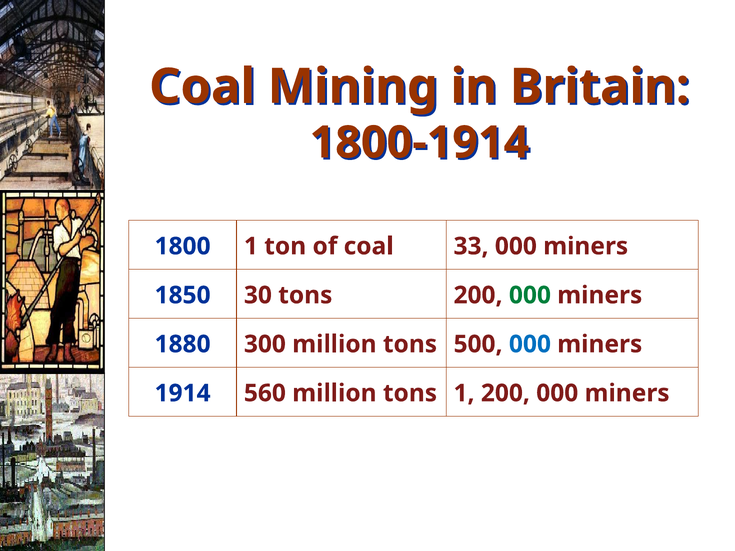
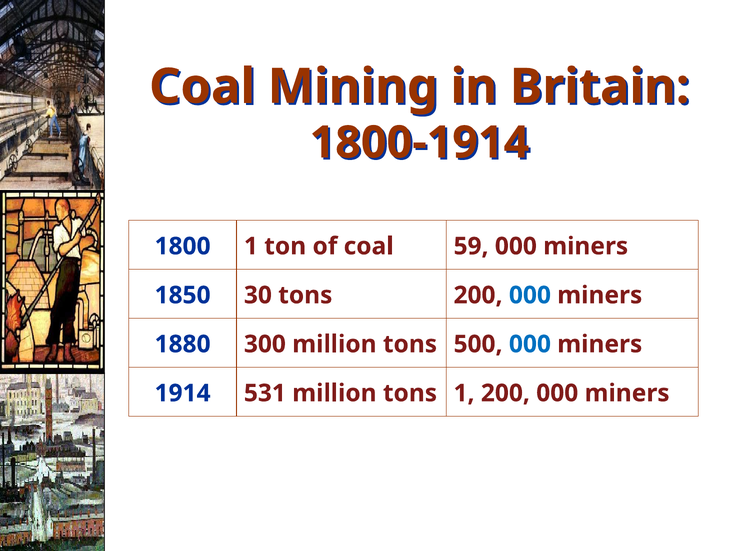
33: 33 -> 59 (471, 246)
000 colour: green -> blue (530, 295)
560: 560 -> 531 (265, 393)
